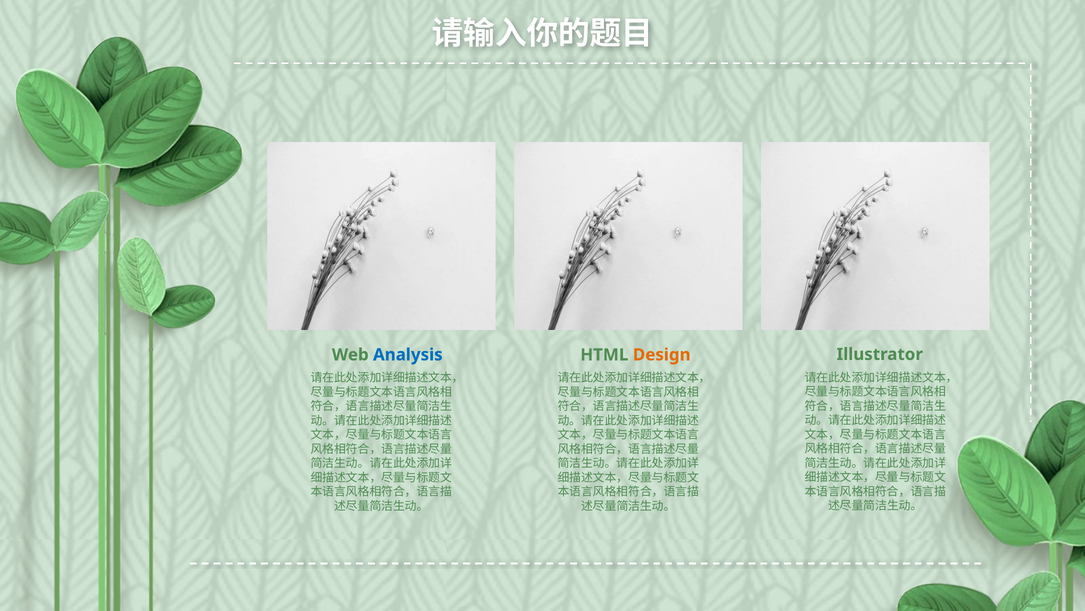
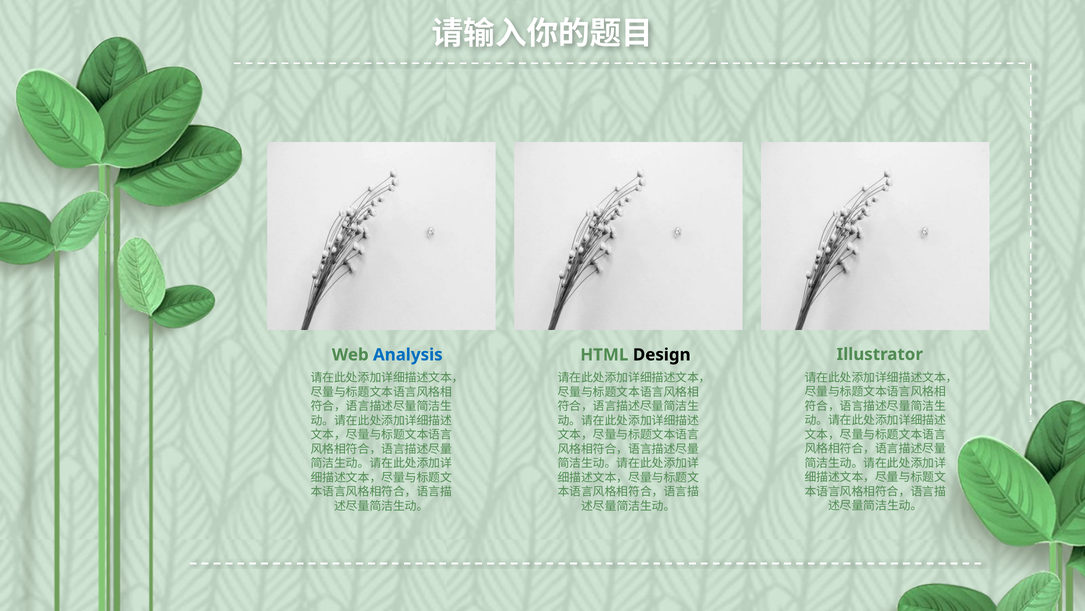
Design colour: orange -> black (662, 354)
